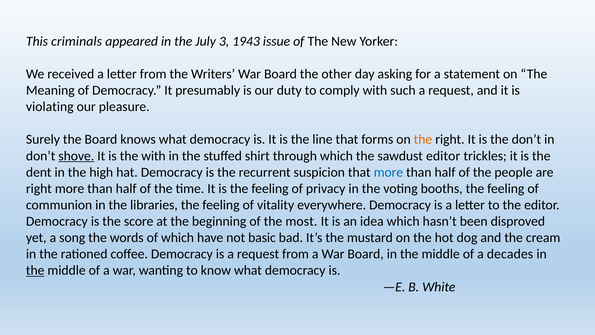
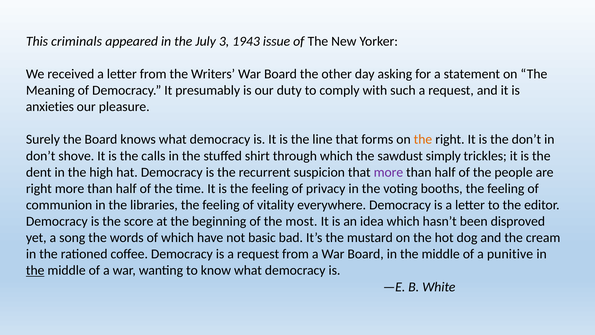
violating: violating -> anxieties (50, 107)
shove underline: present -> none (76, 156)
the with: with -> calls (153, 156)
sawdust editor: editor -> simply (443, 156)
more colour: blue -> purple (388, 172)
decades: decades -> punitive (510, 254)
